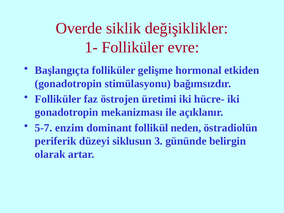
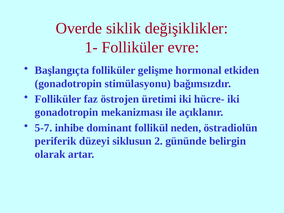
enzim: enzim -> inhibe (69, 128)
3: 3 -> 2 (159, 141)
